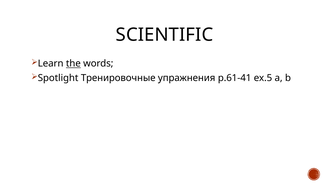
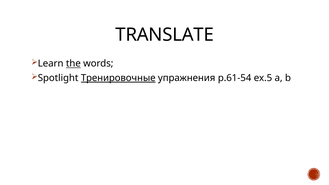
SCIENTIFIC: SCIENTIFIC -> TRANSLATE (165, 35)
Тренировочные underline: none -> present (118, 78)
p.61-41: p.61-41 -> p.61-54 (235, 78)
